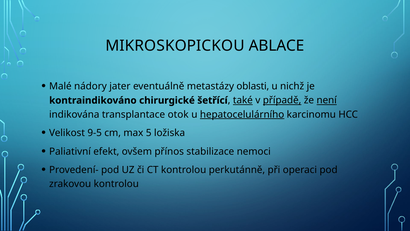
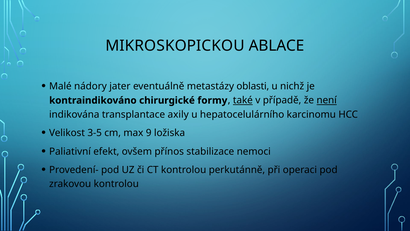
šetřící: šetřící -> formy (212, 100)
případě underline: present -> none (282, 100)
otok: otok -> axily (178, 114)
hepatocelulárního underline: present -> none (242, 114)
9-5: 9-5 -> 3-5 (95, 133)
5: 5 -> 9 (149, 133)
